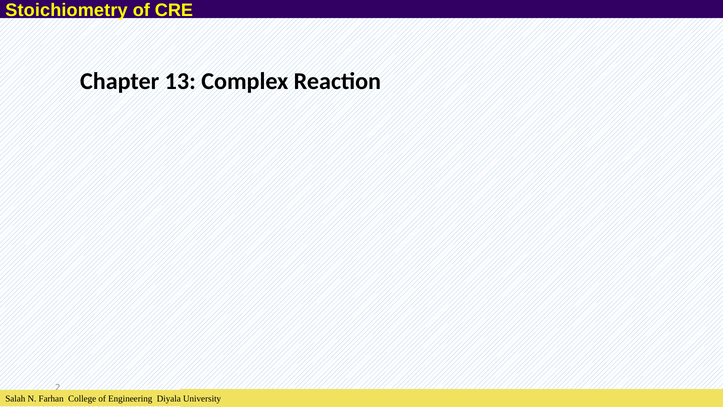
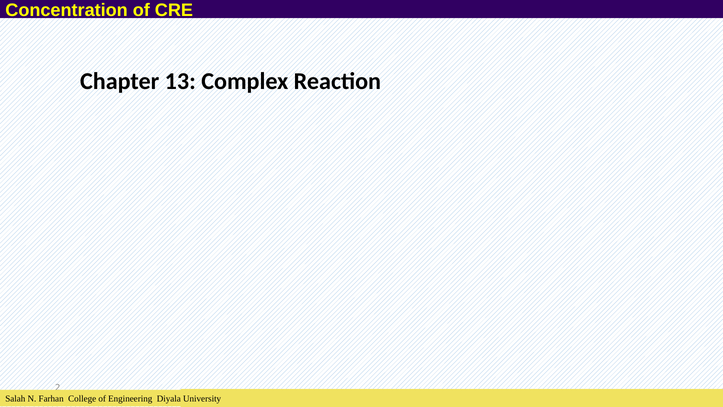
Stoichiometry: Stoichiometry -> Concentration (67, 10)
